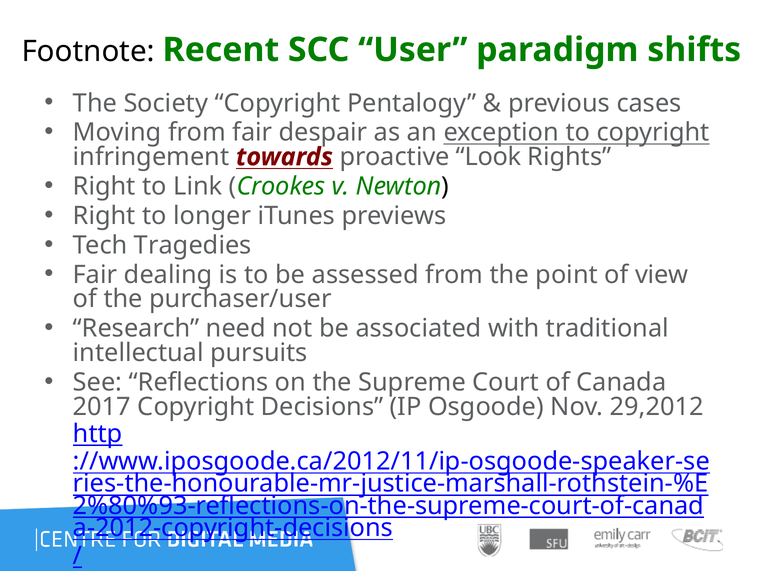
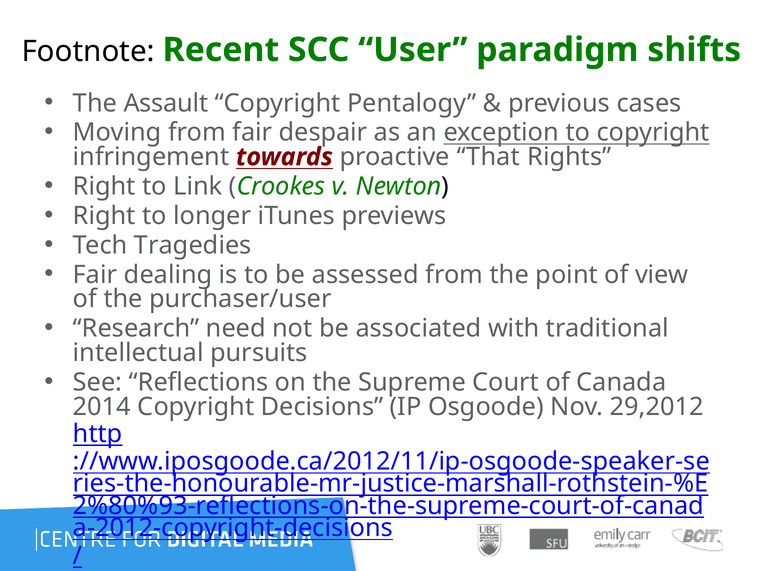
Society: Society -> Assault (166, 103)
Look: Look -> That (488, 157)
2017: 2017 -> 2014 (102, 406)
